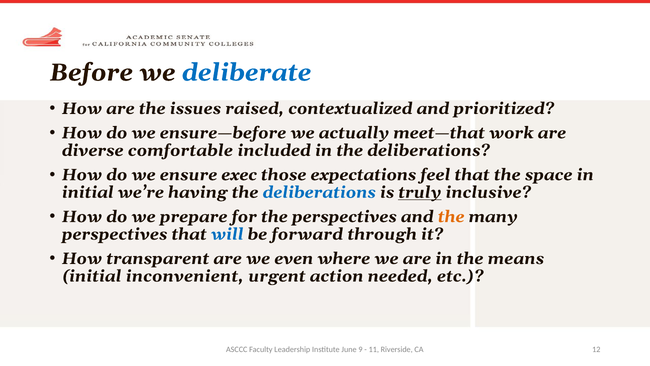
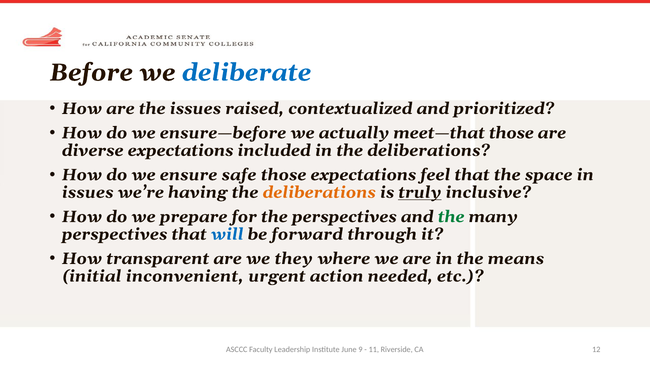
meet—that work: work -> those (511, 133)
diverse comfortable: comfortable -> expectations (181, 150)
exec: exec -> safe (239, 175)
initial: initial -> issues (88, 192)
deliberations colour: blue -> orange (319, 192)
the colour: orange -> green (451, 216)
even: even -> they (294, 258)
